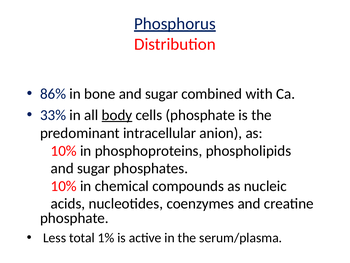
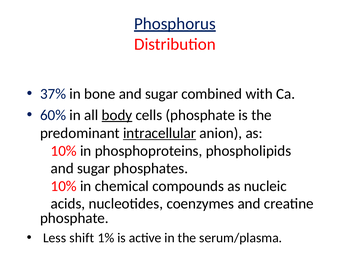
86%: 86% -> 37% (53, 94)
33%: 33% -> 60% (53, 115)
intracellular underline: none -> present (160, 133)
total: total -> shift (82, 238)
